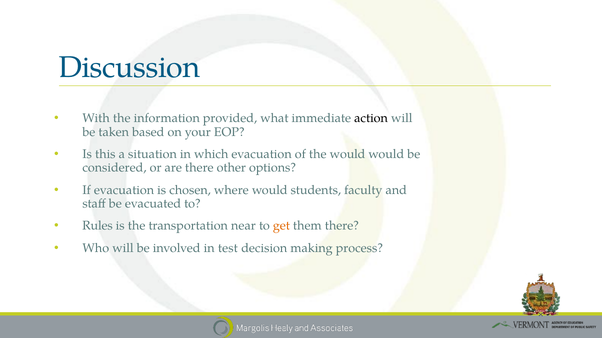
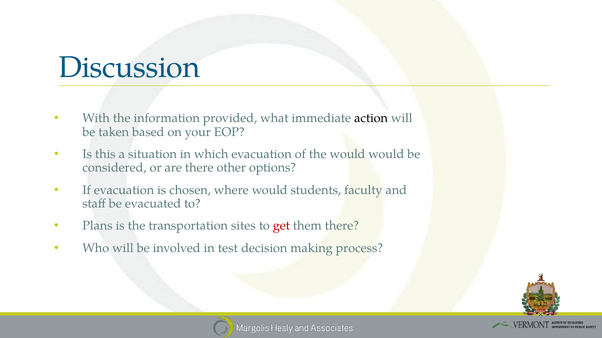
Rules: Rules -> Plans (97, 226)
near: near -> sites (243, 226)
get colour: orange -> red (281, 226)
